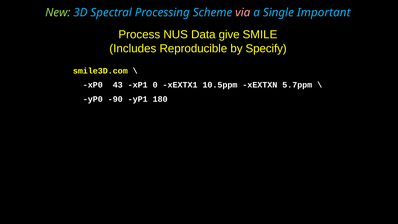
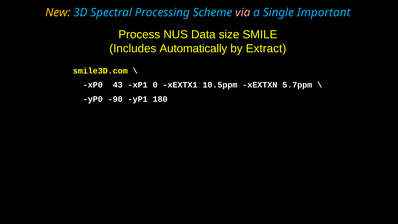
New colour: light green -> yellow (58, 13)
give: give -> size (229, 35)
Reproducible: Reproducible -> Automatically (193, 48)
Specify: Specify -> Extract (266, 48)
